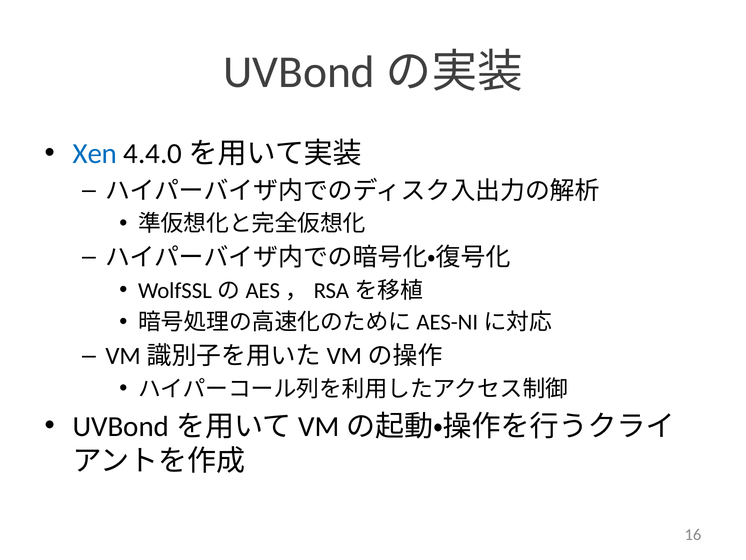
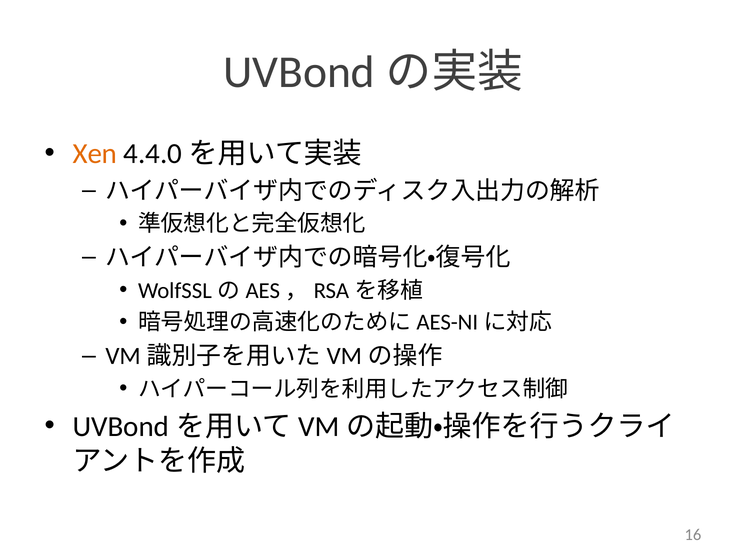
Xen colour: blue -> orange (95, 154)
